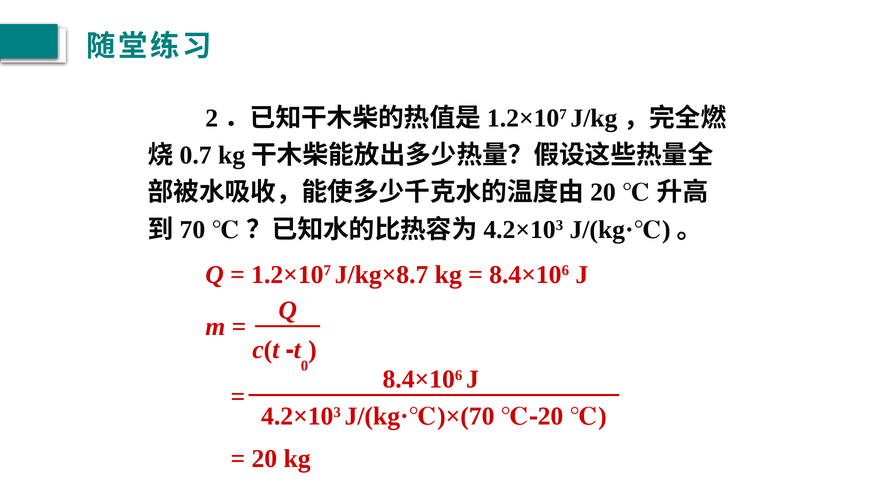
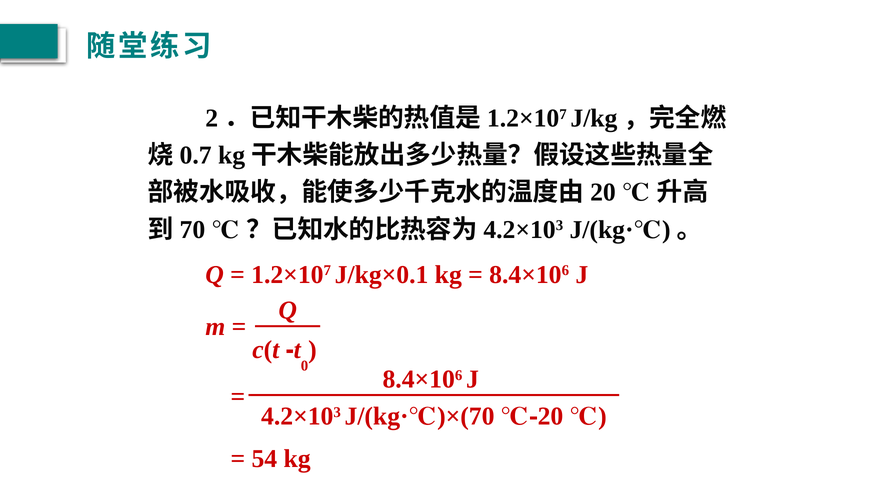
J/kg×8.7: J/kg×8.7 -> J/kg×0.1 (382, 274)
20: 20 -> 54 (264, 458)
